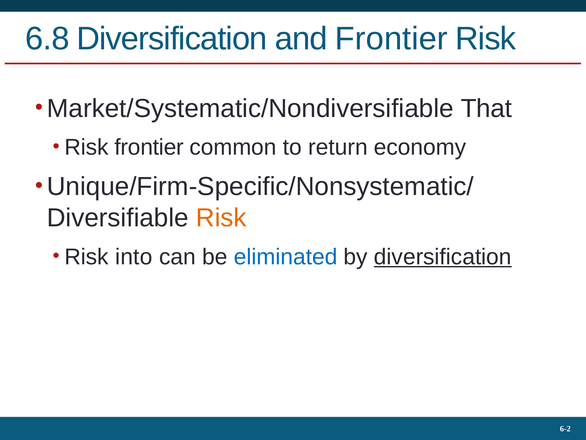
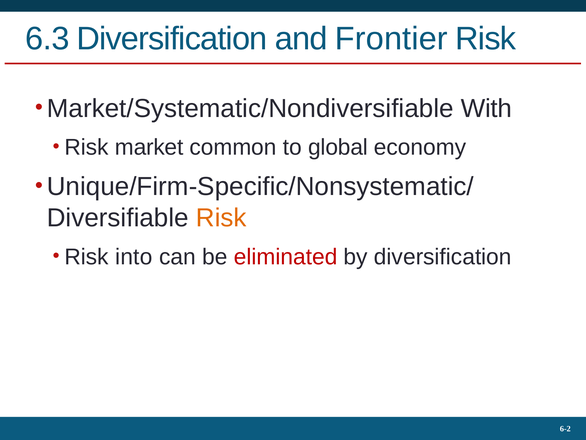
6.8: 6.8 -> 6.3 (47, 39)
That: That -> With (486, 108)
Risk frontier: frontier -> market (149, 147)
return: return -> global (338, 147)
eliminated colour: blue -> red (286, 257)
diversification underline: present -> none (443, 257)
